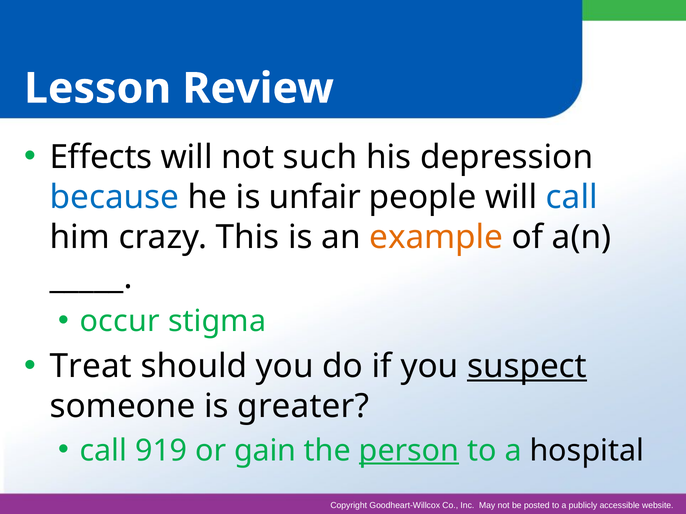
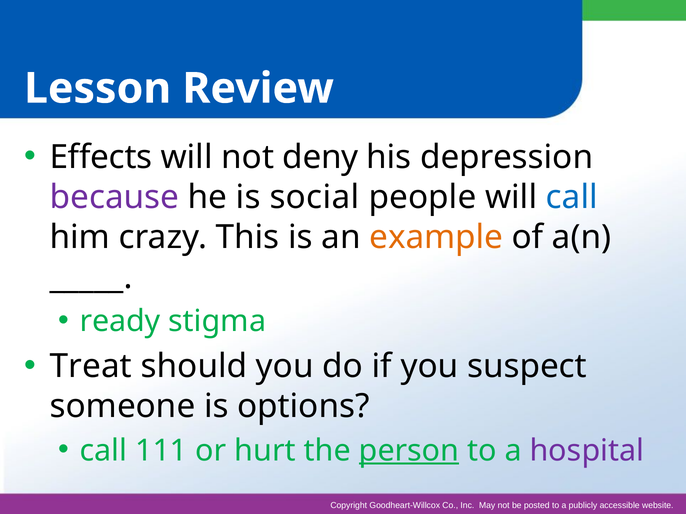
such: such -> deny (320, 157)
because colour: blue -> purple (114, 197)
unfair: unfair -> social (315, 197)
occur: occur -> ready (120, 322)
suspect underline: present -> none (527, 367)
greater: greater -> options (303, 407)
919: 919 -> 111 (161, 451)
gain: gain -> hurt (265, 451)
hospital colour: black -> purple (587, 451)
